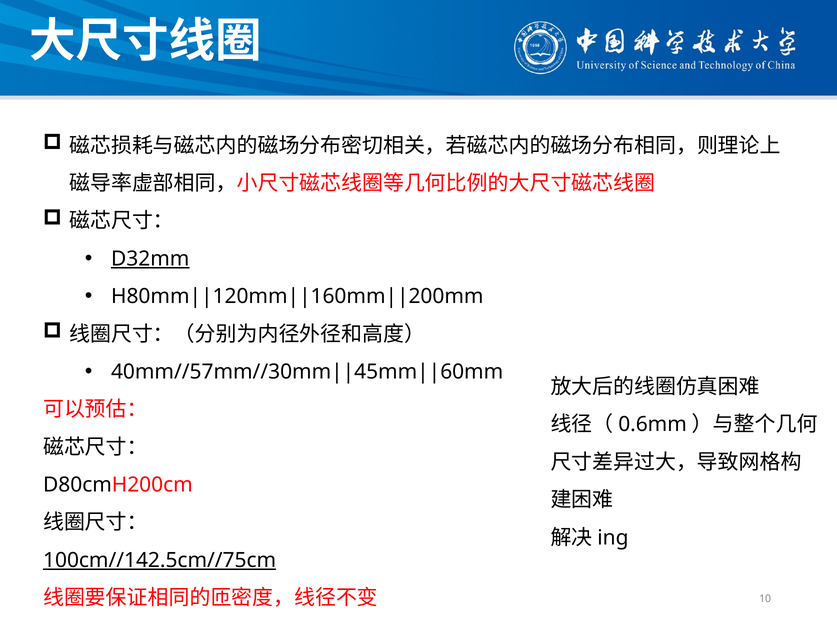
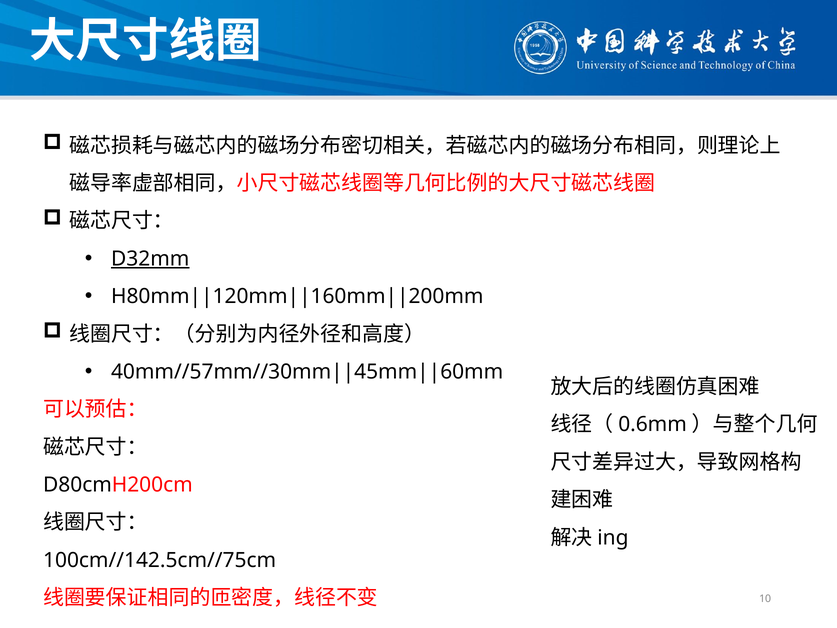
100cm//142.5cm//75cm underline: present -> none (160, 560)
